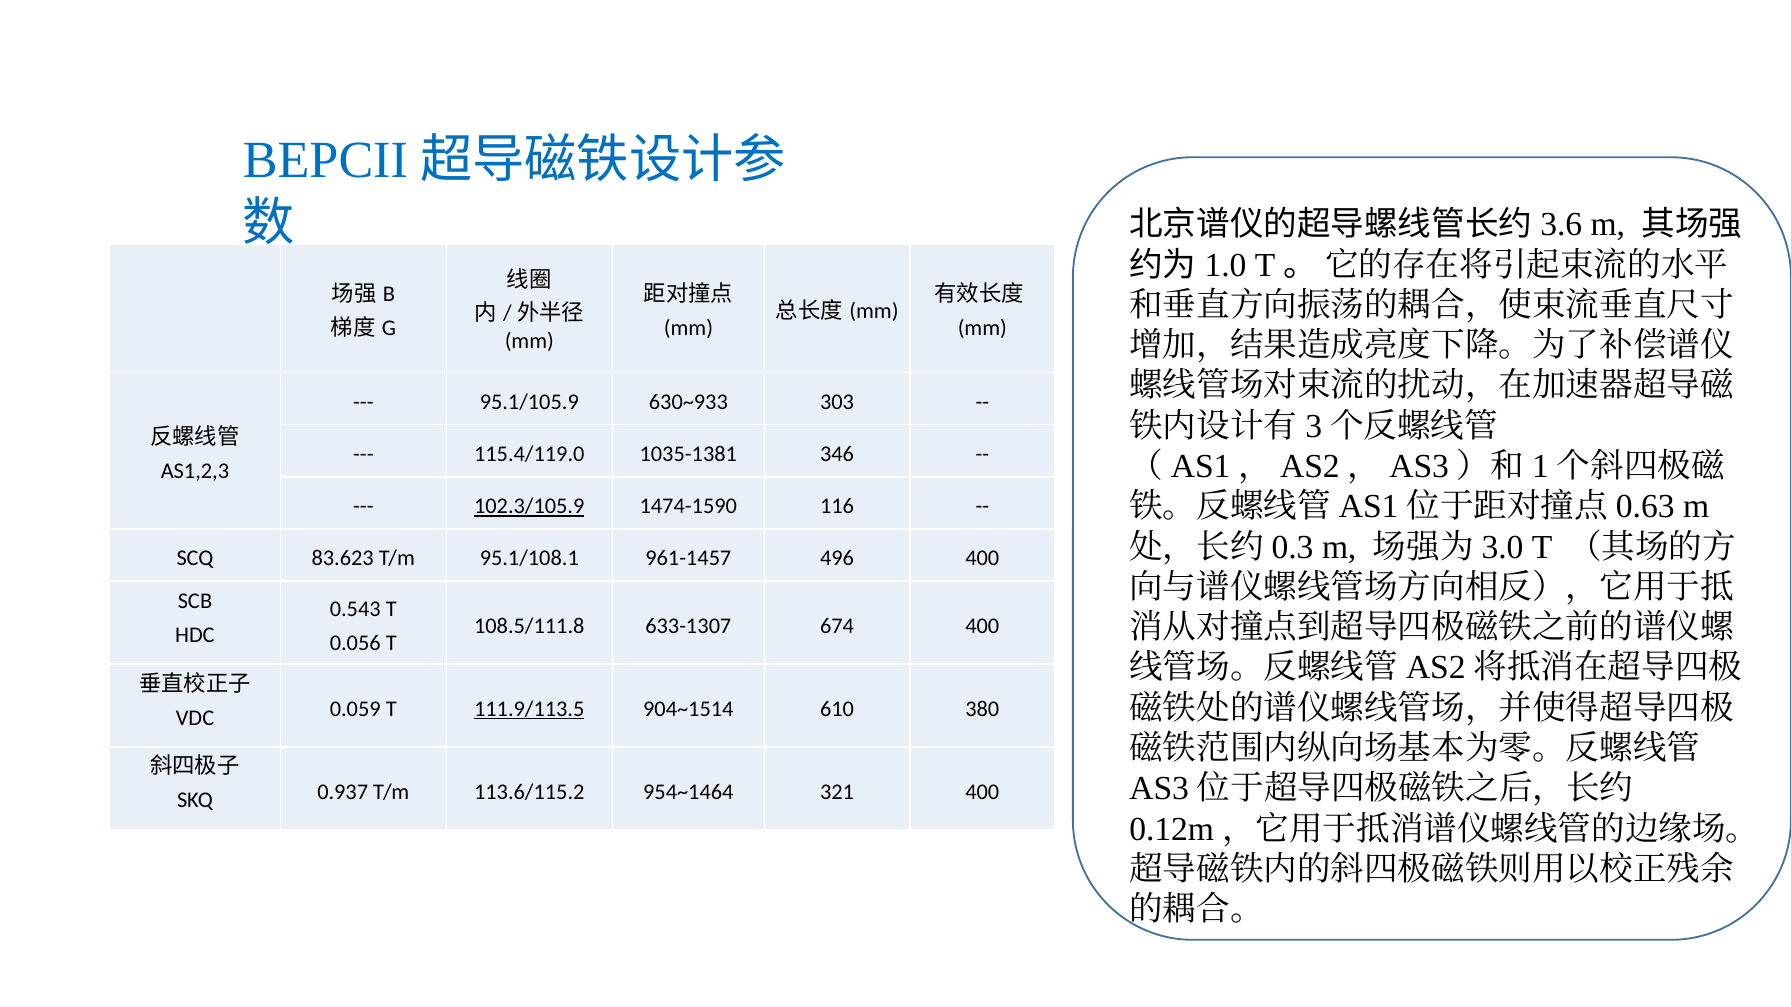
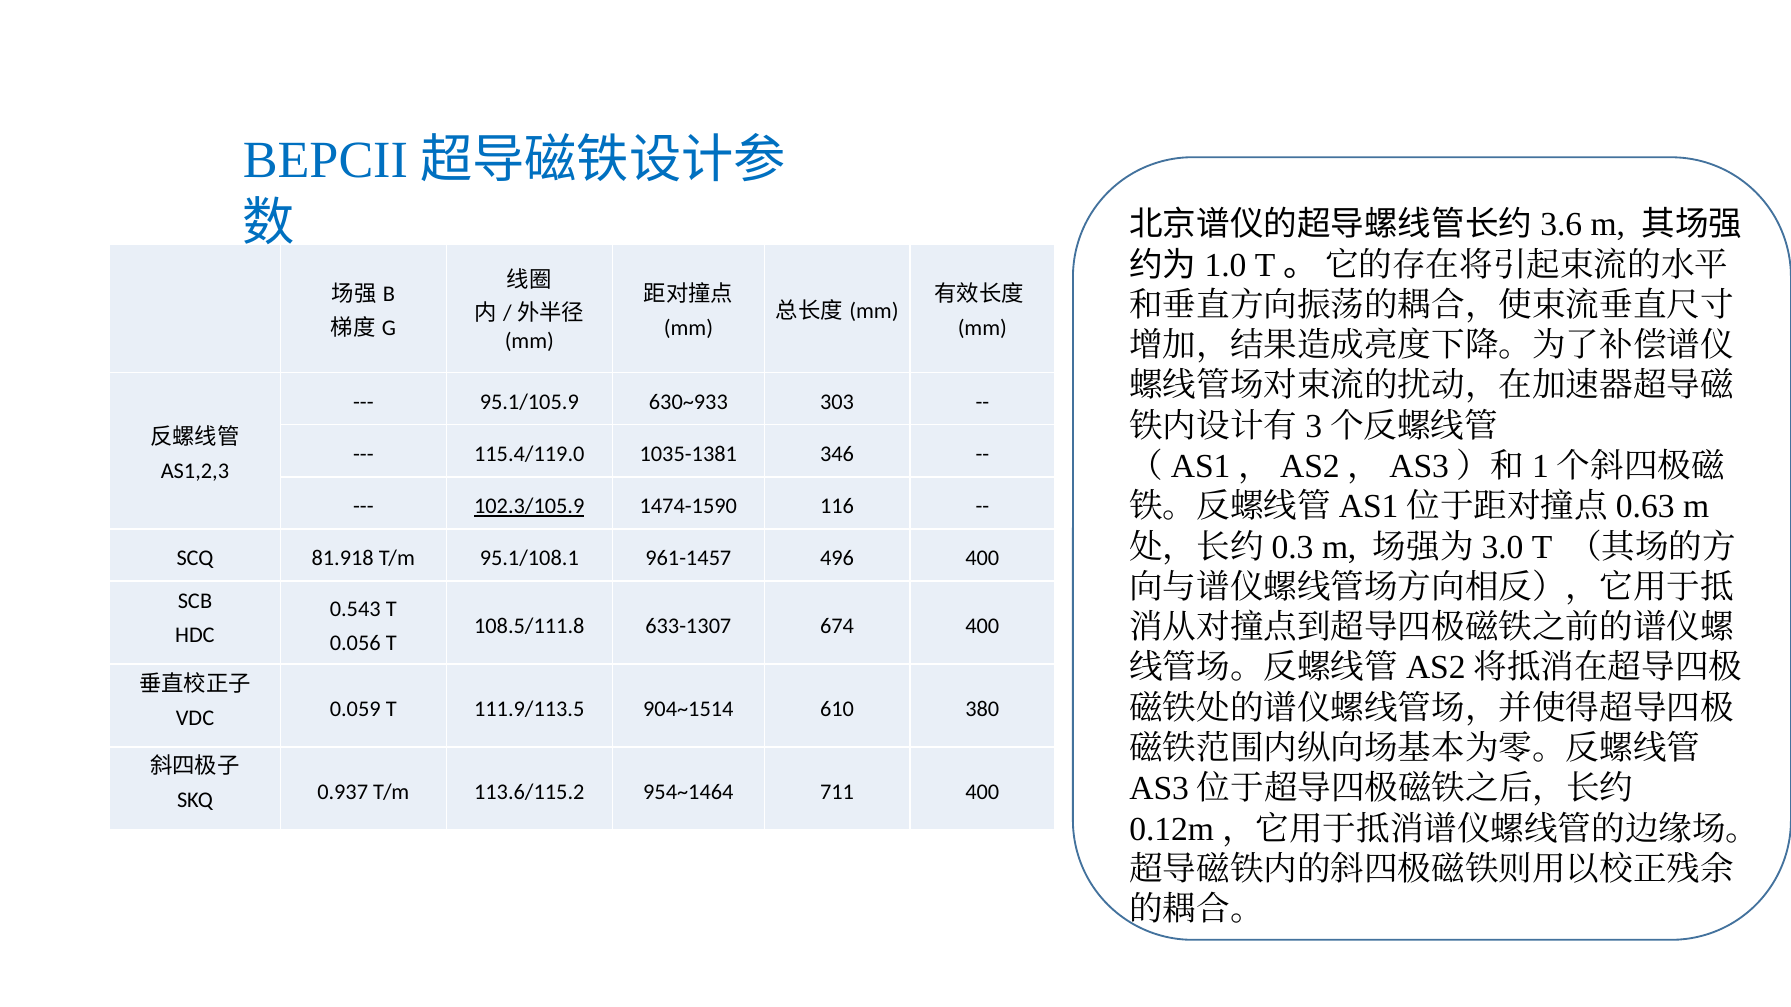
83.623: 83.623 -> 81.918 (343, 559)
111.9/113.5 underline: present -> none (529, 709)
321: 321 -> 711 (837, 792)
